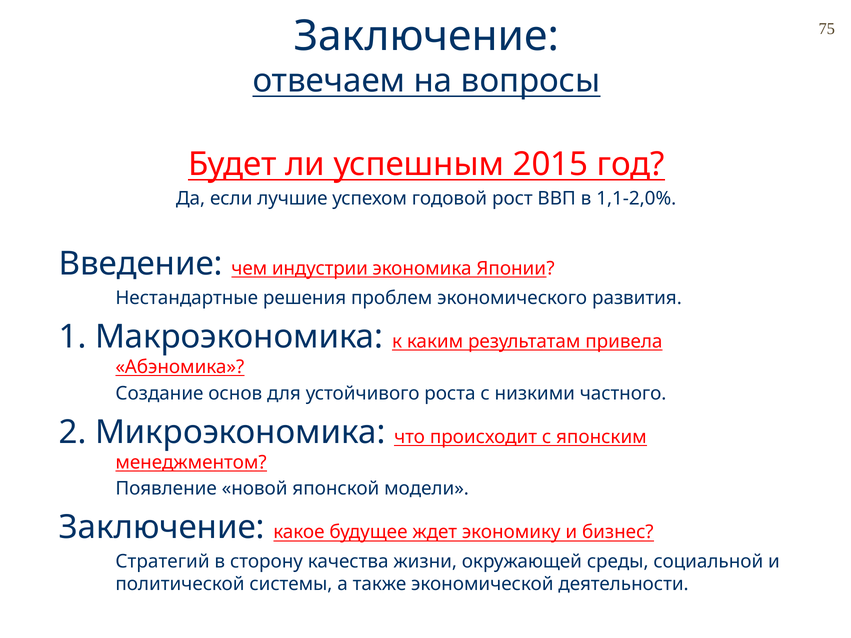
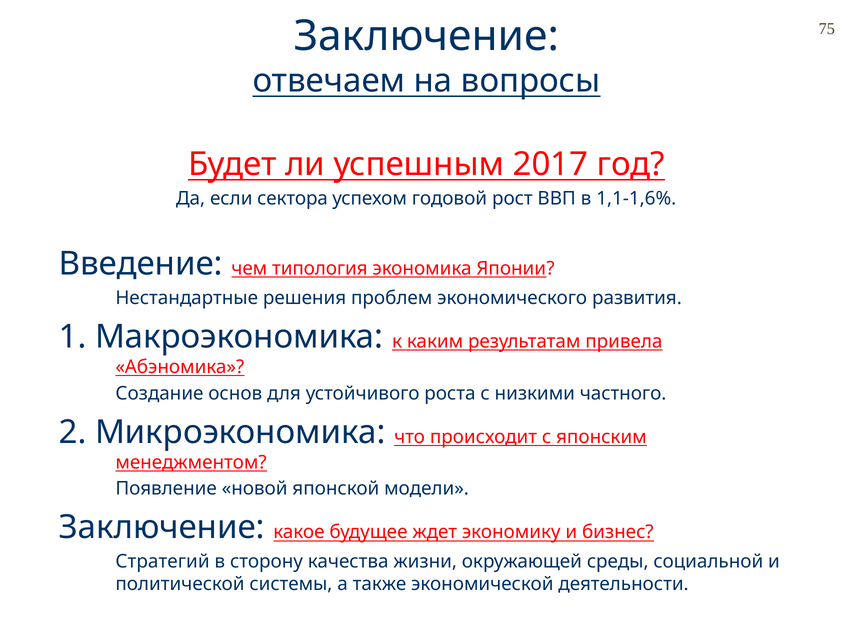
2015: 2015 -> 2017 (550, 165)
лучшие: лучшие -> сектора (293, 199)
1,1-2,0%: 1,1-2,0% -> 1,1-1,6% (636, 199)
индустрии: индустрии -> типология (320, 269)
